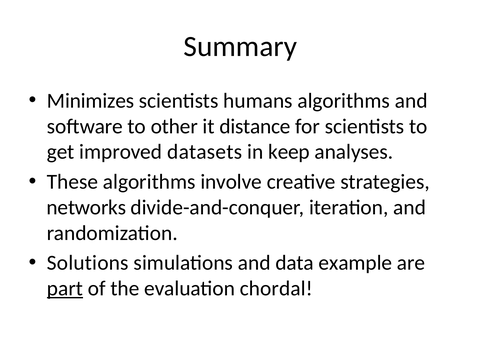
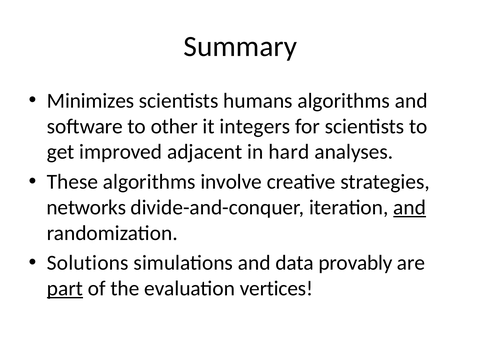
distance: distance -> integers (255, 127)
datasets: datasets -> adjacent (205, 152)
keep: keep -> hard (289, 152)
and underline: none -> present (410, 208)
example: example -> provably (355, 263)
chordal: chordal -> vertices (276, 289)
